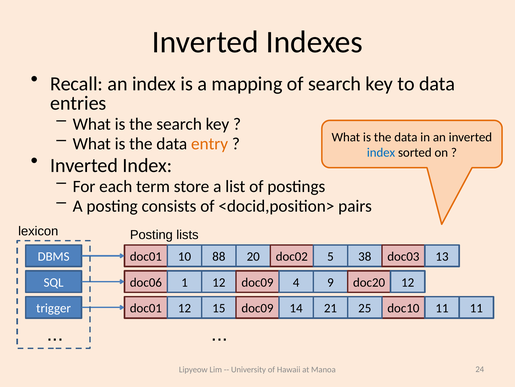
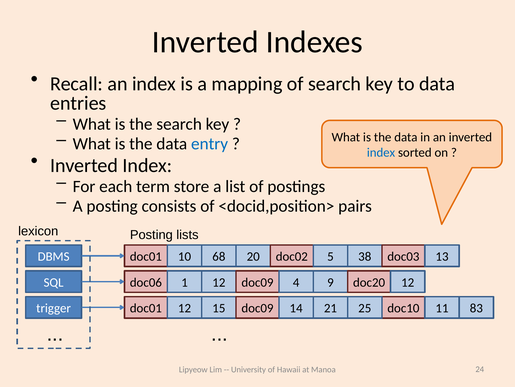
entry colour: orange -> blue (210, 143)
88: 88 -> 68 (219, 256)
25 11: 11 -> 83 (476, 308)
